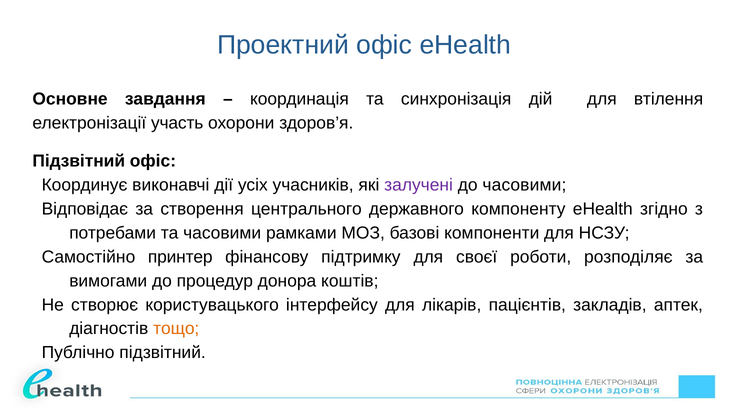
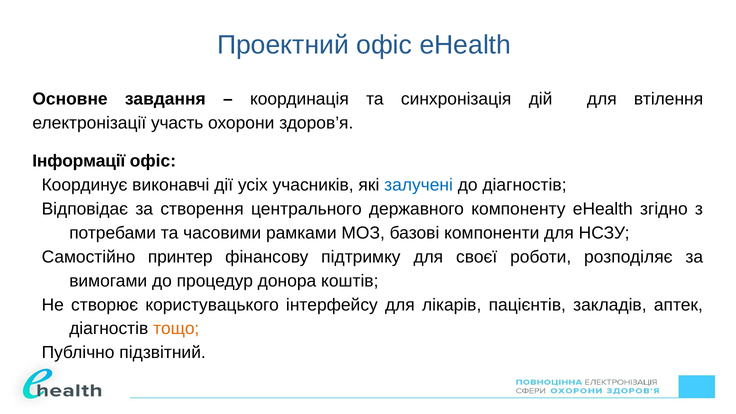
Підзвітний: Підзвітний -> Інформації (79, 161)
залучені colour: purple -> blue (419, 185)
до часовими: часовими -> діагностів (524, 185)
